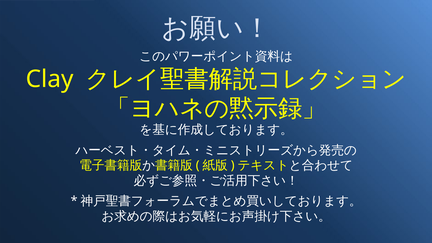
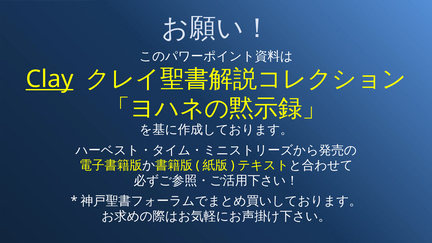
Clay underline: none -> present (50, 79)
